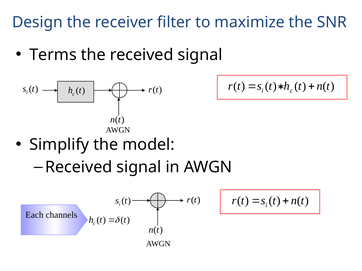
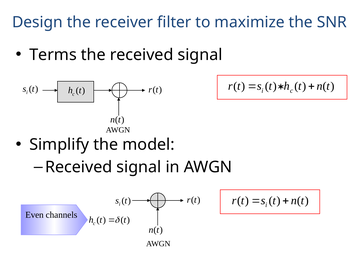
Each: Each -> Even (34, 215)
